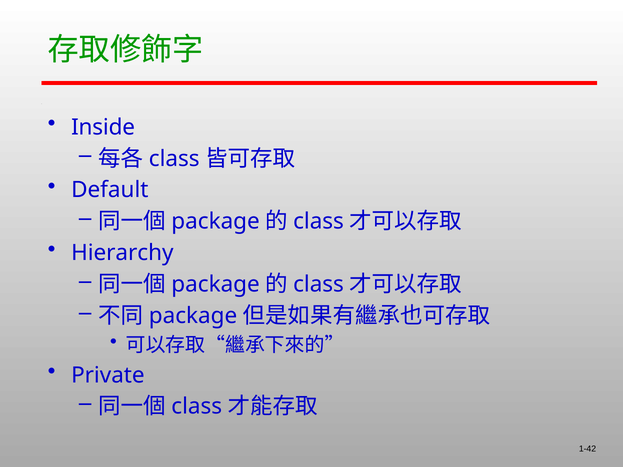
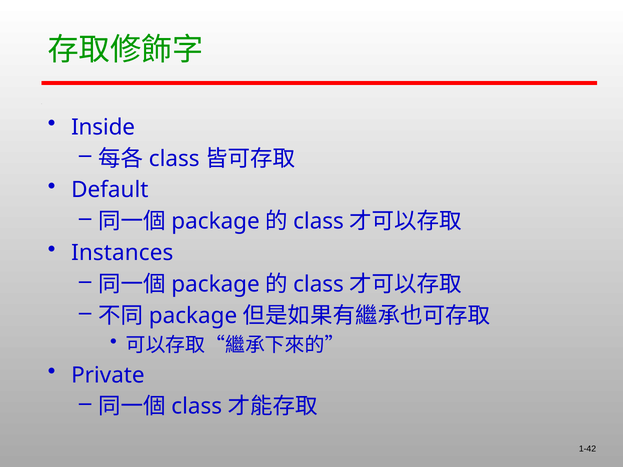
Hierarchy: Hierarchy -> Instances (122, 253)
